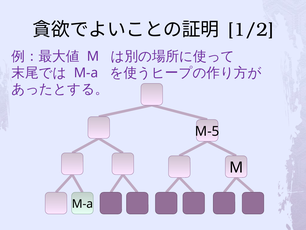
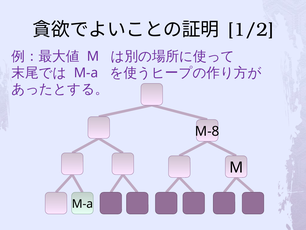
M-5: M-5 -> M-8 (207, 131)
